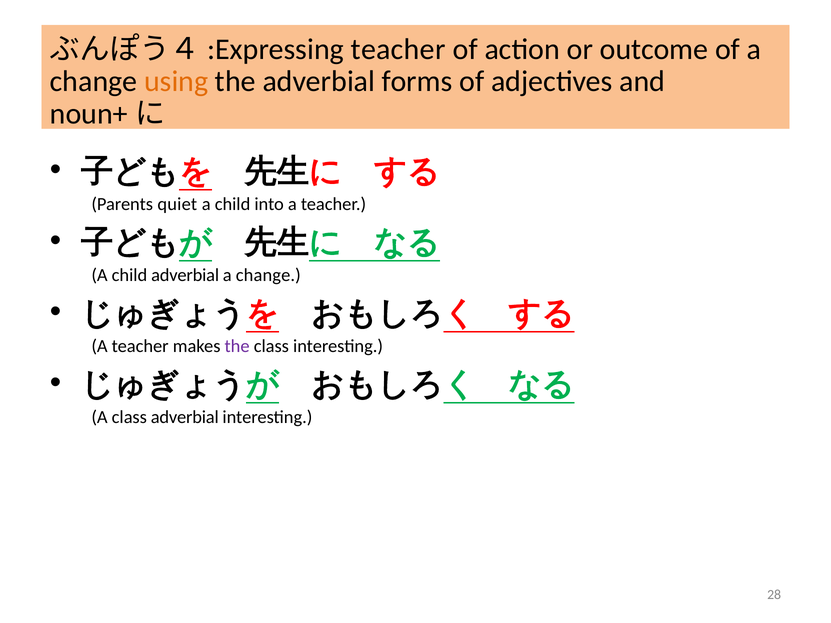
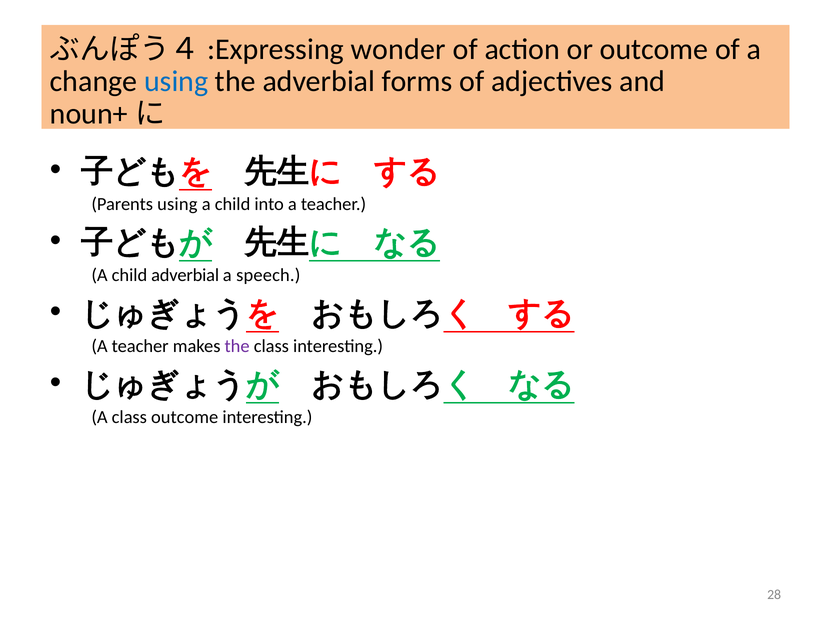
teacher: teacher -> wonder (398, 49)
using colour: orange -> blue (176, 82)
Parents quiet: quiet -> using (177, 204)
change: change -> speech (268, 275)
class adverbial: adverbial -> outcome (185, 417)
